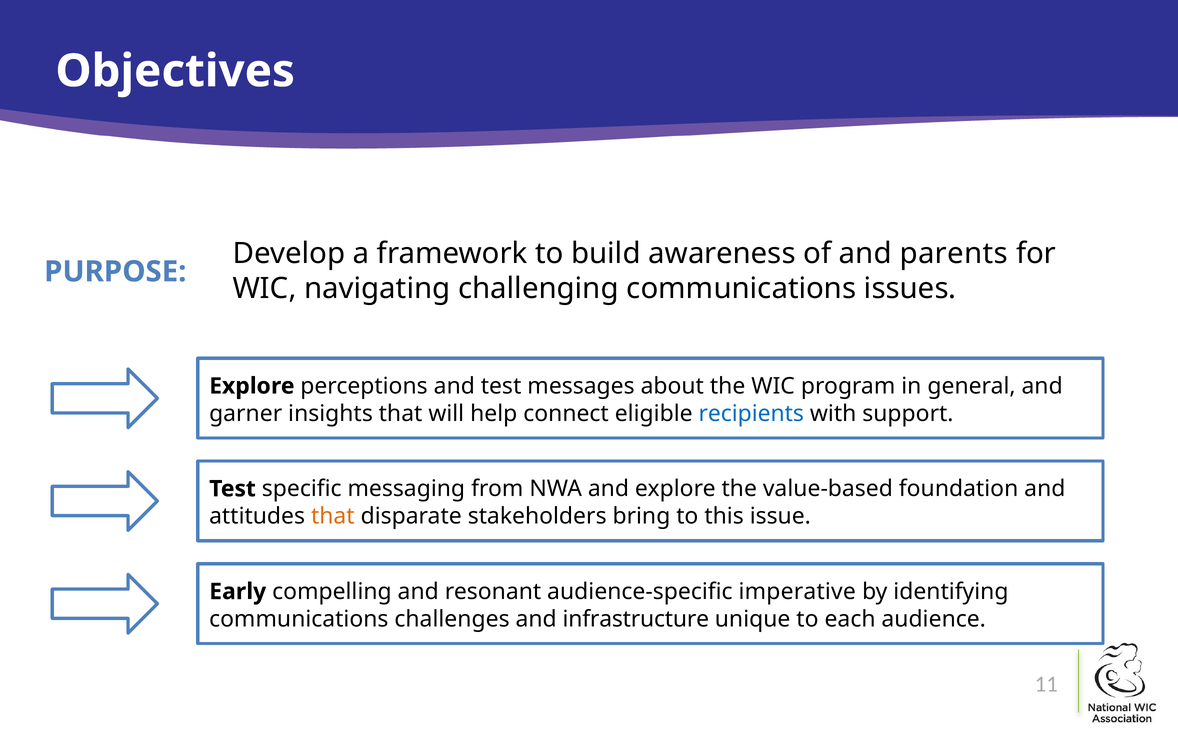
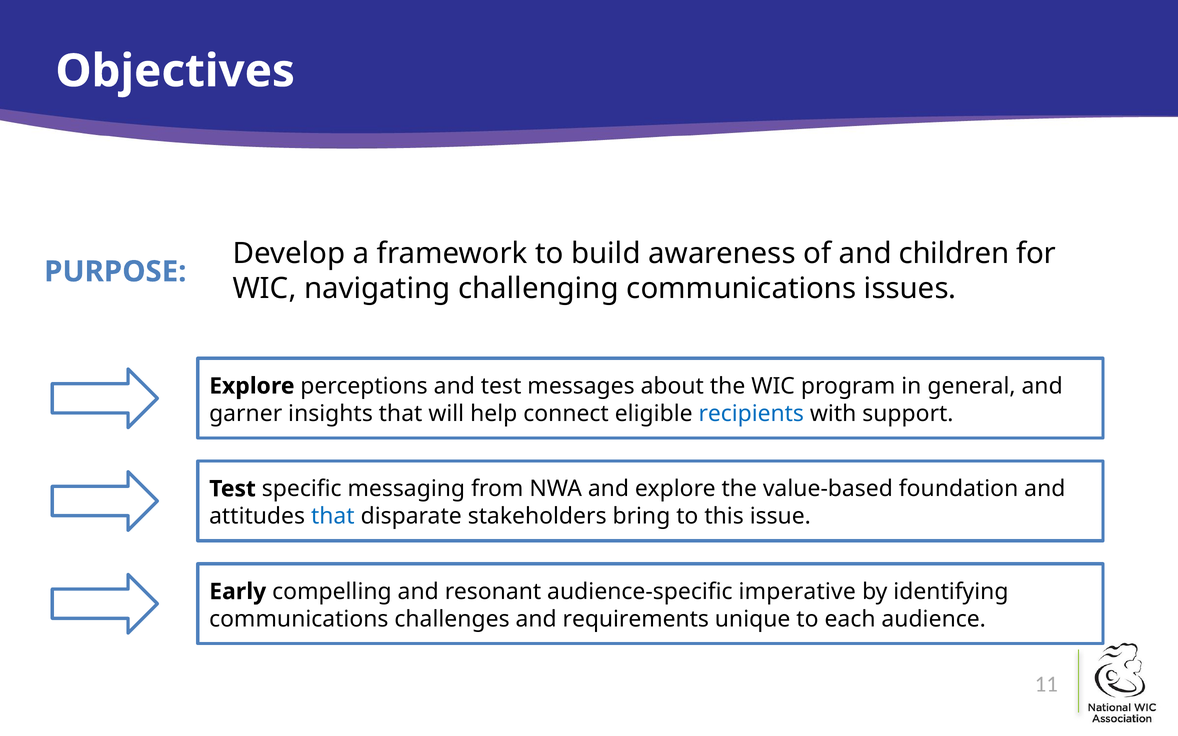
parents: parents -> children (954, 254)
that colour: orange -> blue (333, 516)
infrastructure: infrastructure -> requirements (636, 619)
